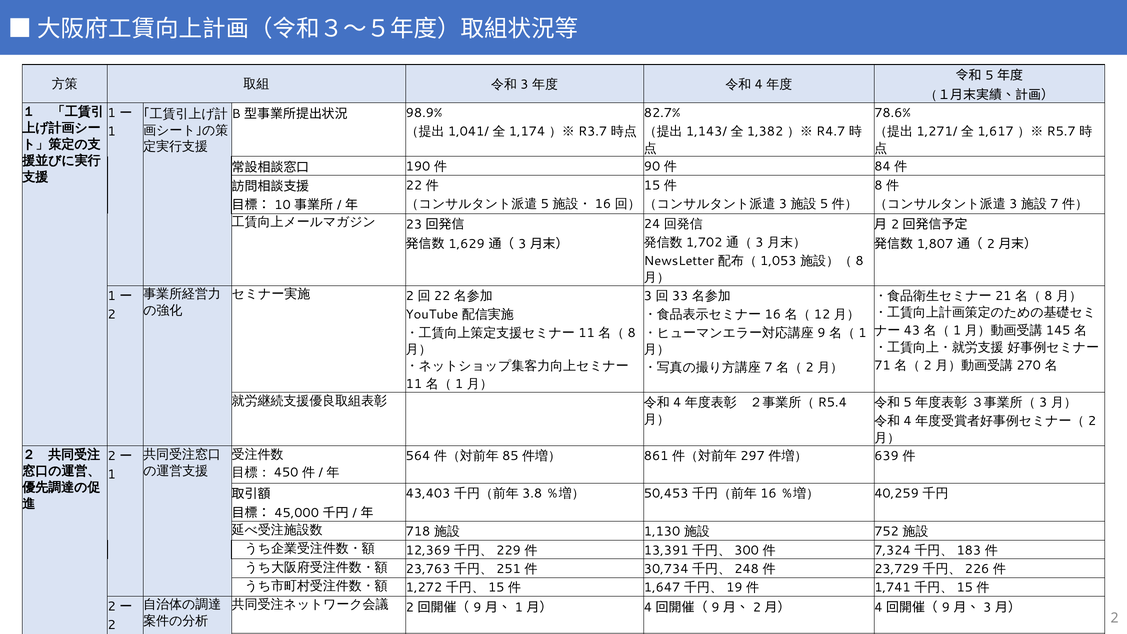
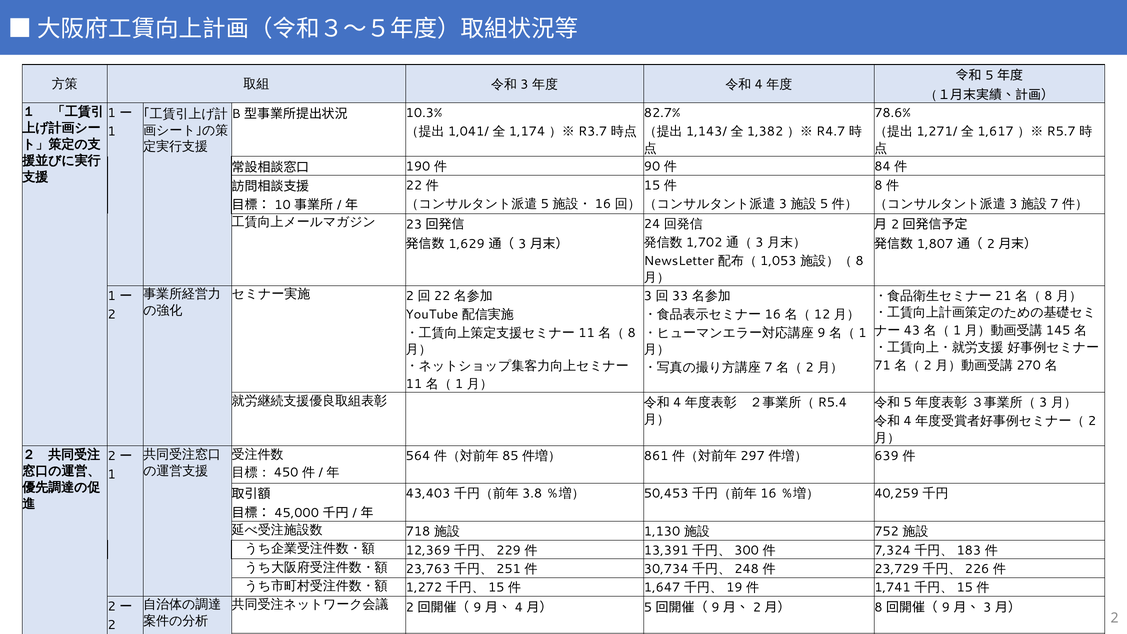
98.9%: 98.9% -> 10.3% (424, 113)
1: 1 -> 4 (519, 607)
4: 4 -> 5 (648, 607)
4: 4 -> 8 (878, 607)
